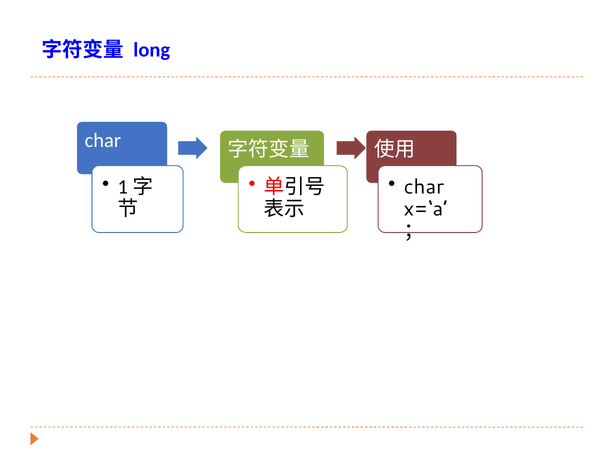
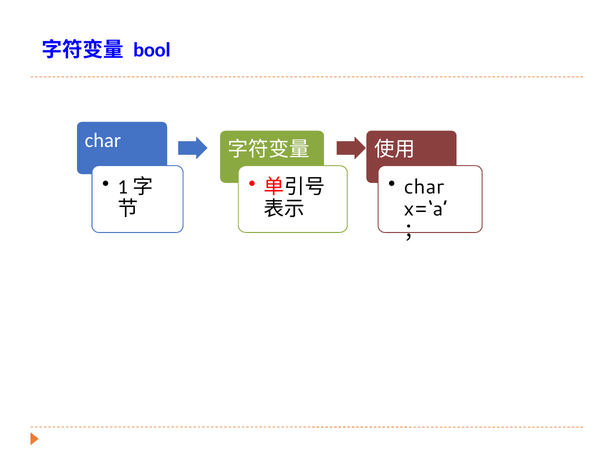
long: long -> bool (152, 50)
